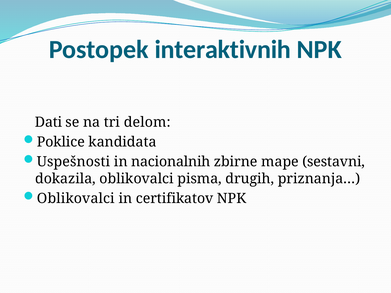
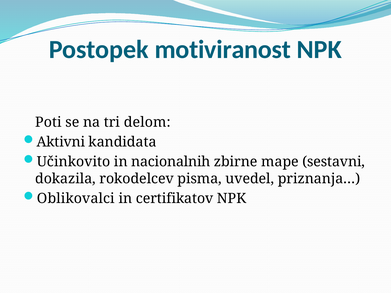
interaktivnih: interaktivnih -> motiviranost (223, 49)
Dati: Dati -> Poti (48, 122)
Poklice: Poklice -> Aktivni (61, 142)
Uspešnosti: Uspešnosti -> Učinkovito (74, 162)
dokazila oblikovalci: oblikovalci -> rokodelcev (137, 179)
drugih: drugih -> uvedel (250, 179)
